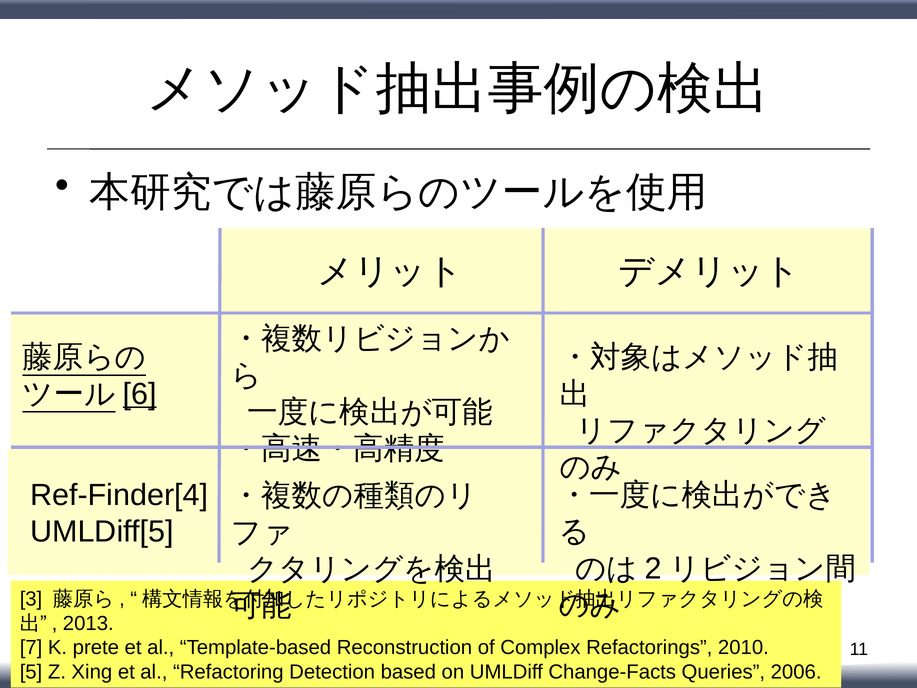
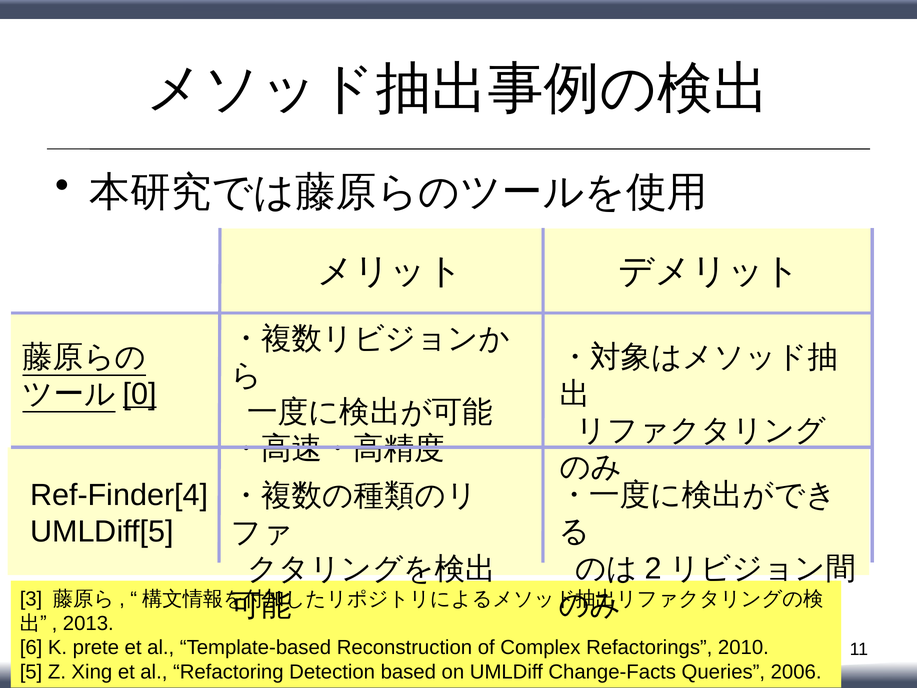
6: 6 -> 0 (140, 394)
7: 7 -> 6 (31, 648)
